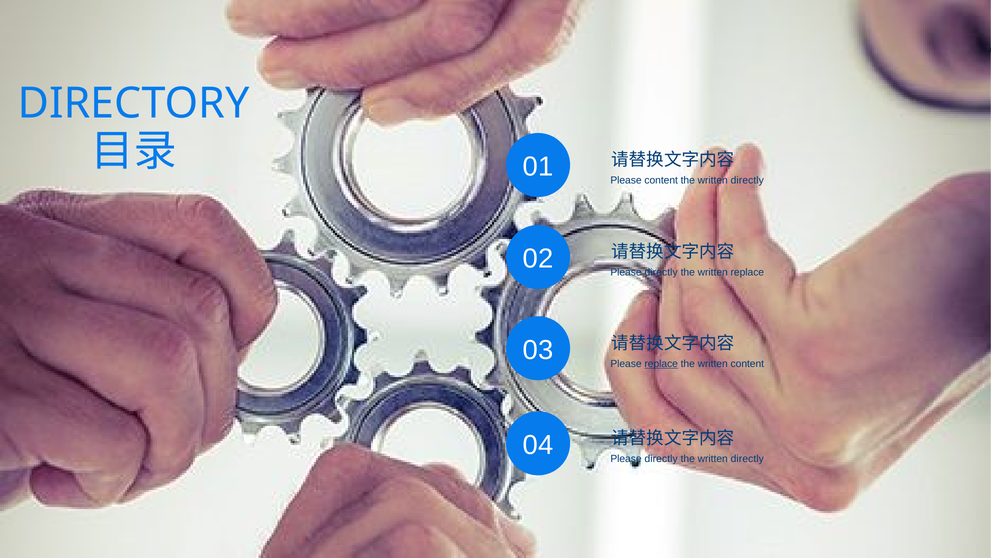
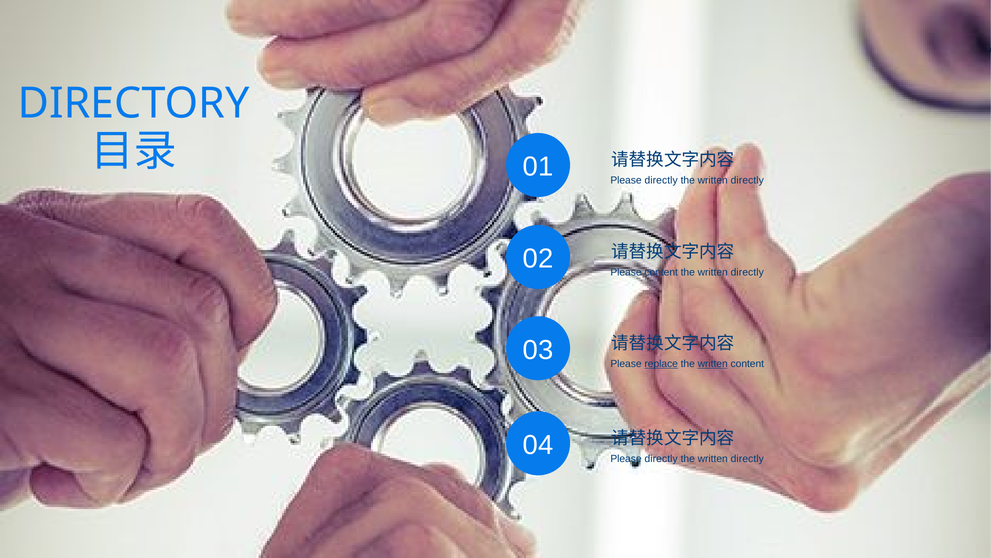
01 Please content: content -> directly (661, 180)
02 Please directly: directly -> content (661, 272)
replace: replace -> directly (747, 272)
written underline: none -> present (713, 363)
